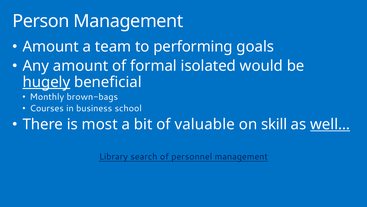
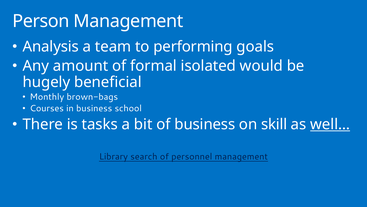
Amount: Amount -> Analysis (51, 46)
hugely underline: present -> none (46, 82)
most: most -> tasks (100, 124)
of valuable: valuable -> business (205, 124)
